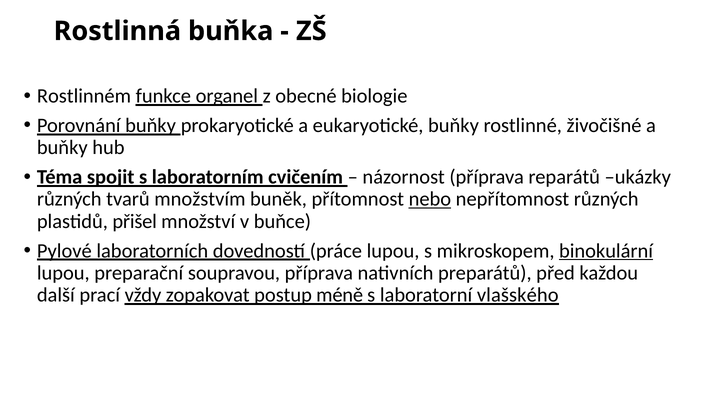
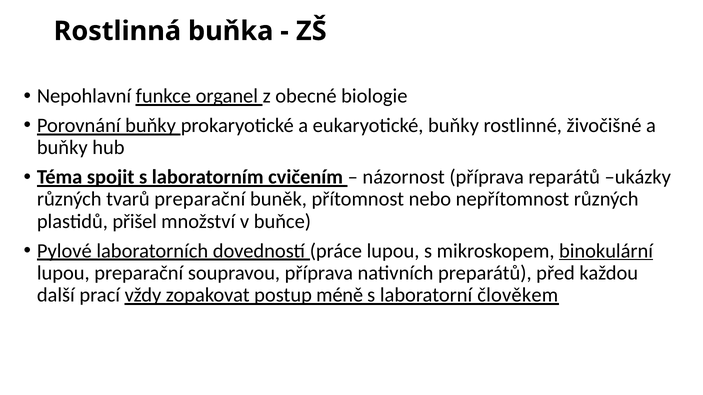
Rostlinném: Rostlinném -> Nepohlavní (84, 96)
tvarů množstvím: množstvím -> preparační (200, 199)
nebo underline: present -> none (430, 199)
vlašského: vlašského -> člověkem (518, 295)
